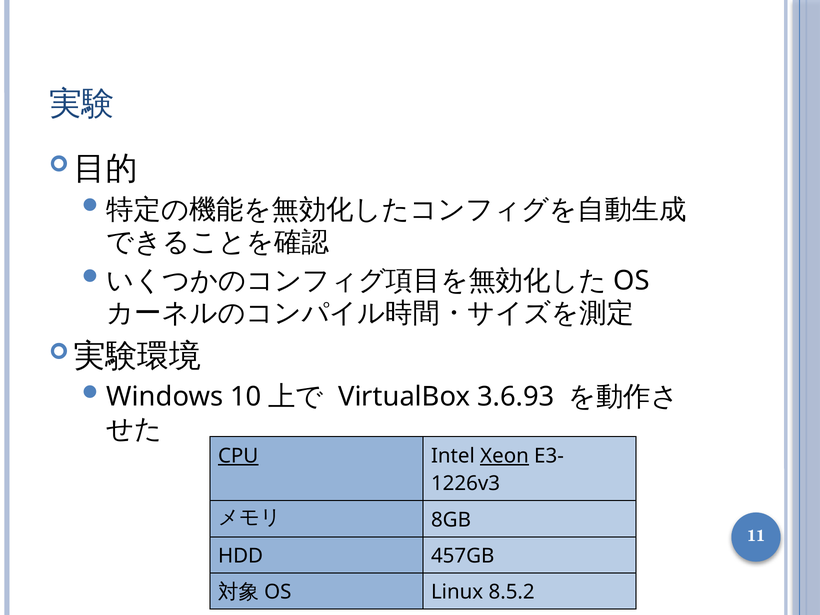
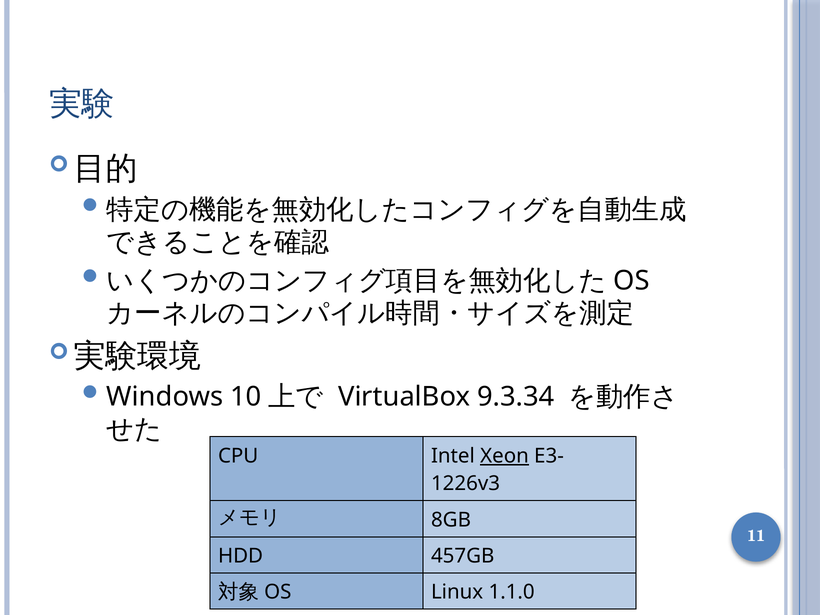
3.6.93: 3.6.93 -> 9.3.34 (516, 397)
CPU underline: present -> none (238, 456)
8.5.2: 8.5.2 -> 1.1.0 (512, 592)
